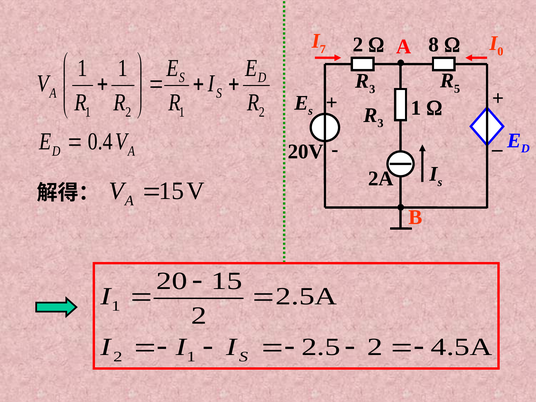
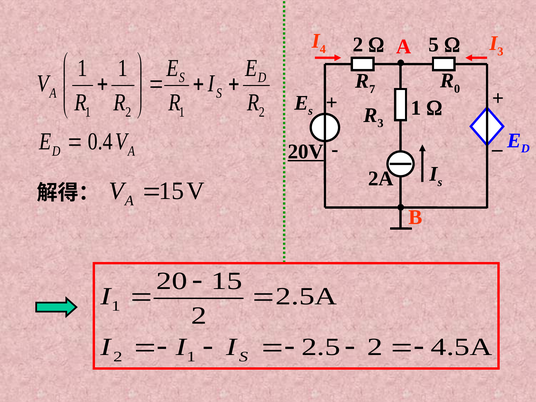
7: 7 -> 4 (323, 49)
0: 0 -> 3 (500, 51)
8: 8 -> 5 (434, 45)
5: 5 -> 0 (457, 89)
3: 3 -> 7 (372, 89)
20V underline: none -> present (306, 152)
